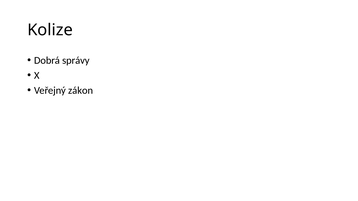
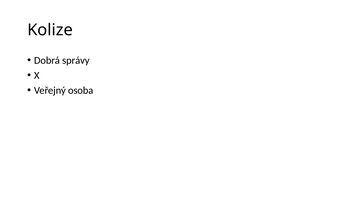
zákon: zákon -> osoba (81, 91)
